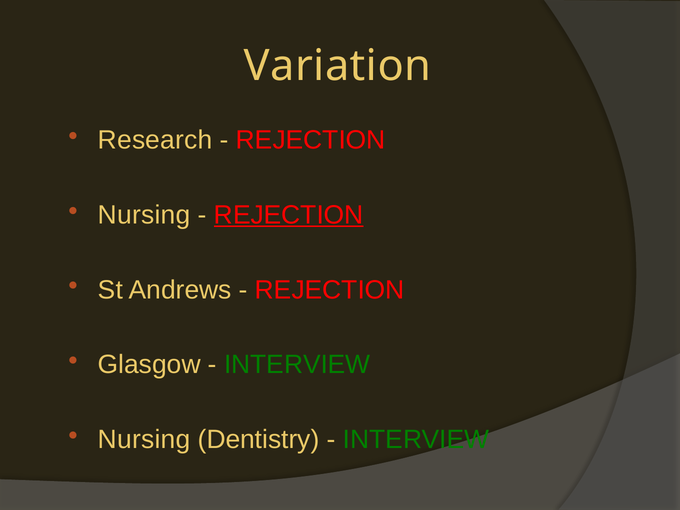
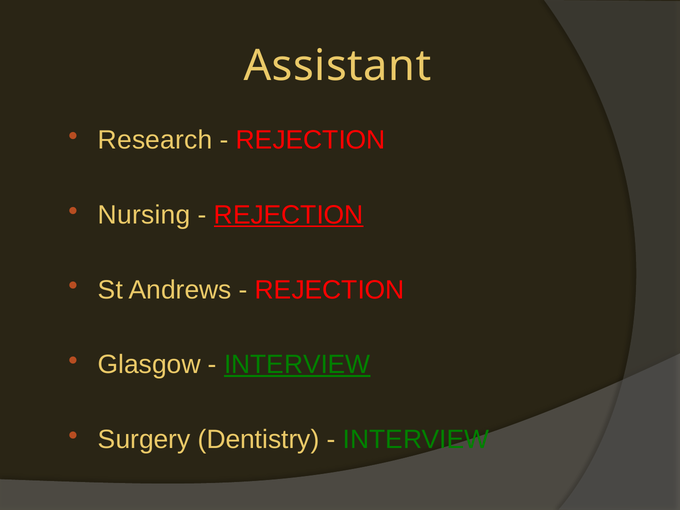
Variation: Variation -> Assistant (337, 66)
INTERVIEW underline: none -> present (297, 365)
Nursing: Nursing -> Surgery (144, 439)
